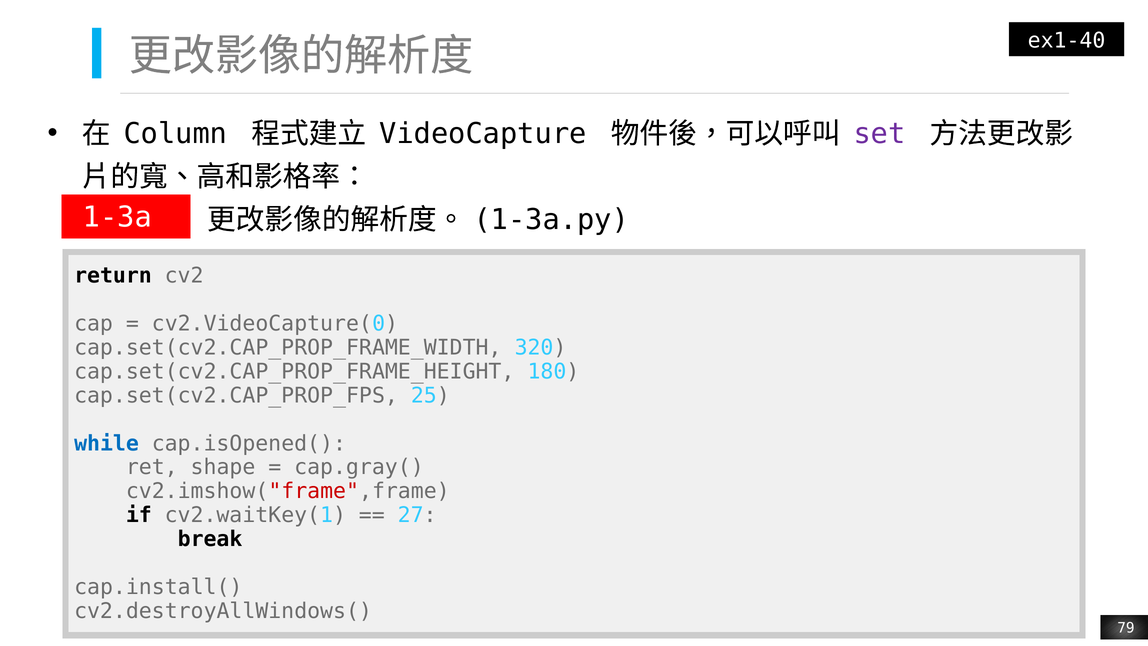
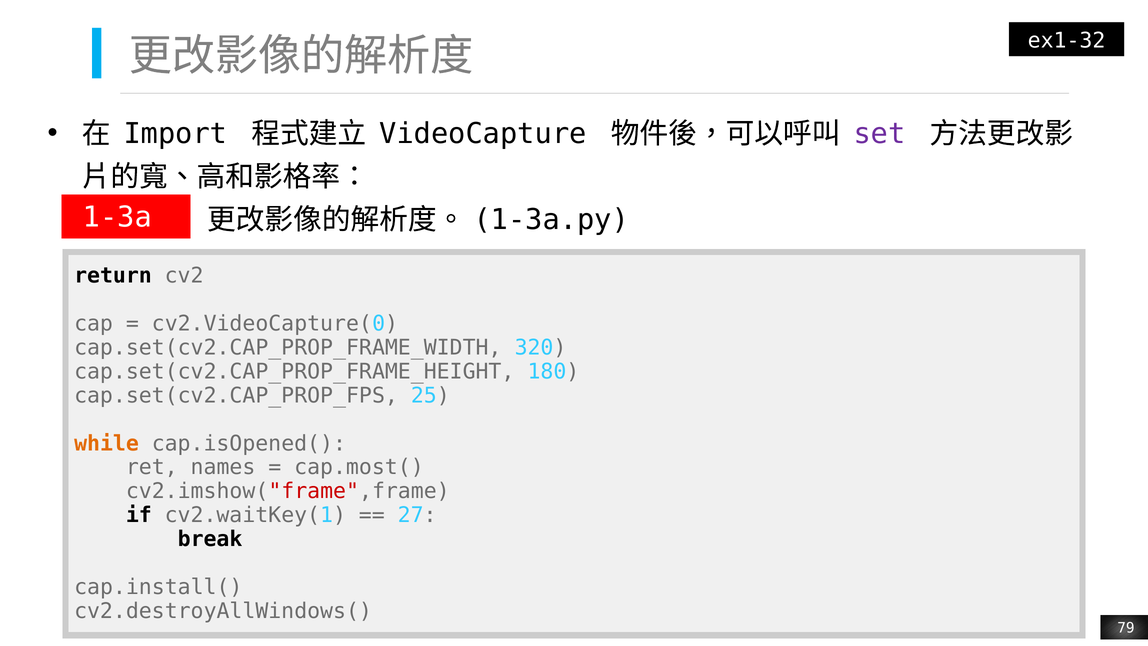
ex1-40: ex1-40 -> ex1-32 (1067, 41)
Column: Column -> Import (175, 134)
while colour: blue -> orange (107, 443)
shape: shape -> names (223, 467)
cap.gray(: cap.gray( -> cap.most( (359, 467)
